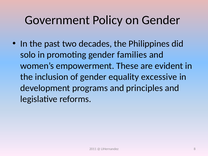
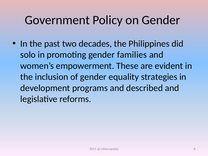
excessive: excessive -> strategies (159, 77)
principles: principles -> described (145, 88)
